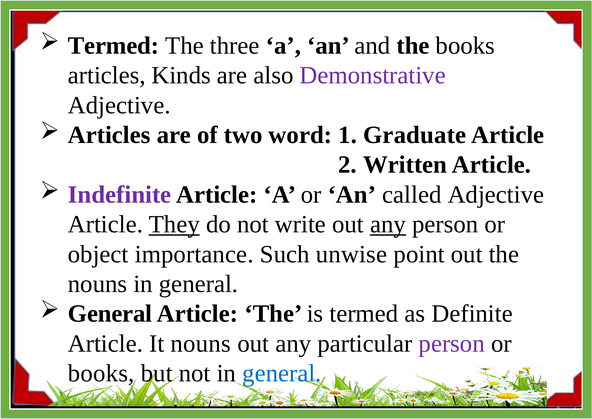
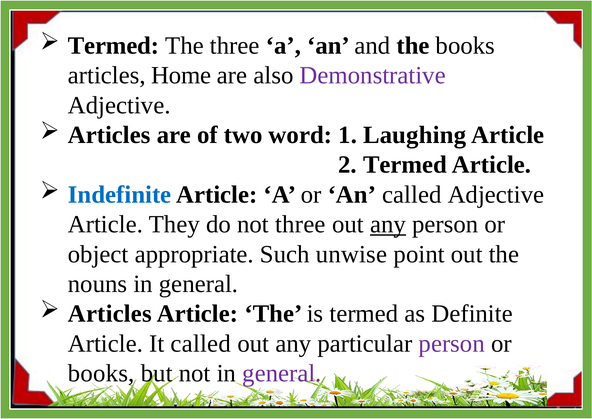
Kinds: Kinds -> Home (181, 75)
Graduate: Graduate -> Laughing (415, 135)
2 Written: Written -> Termed (405, 165)
Indefinite colour: purple -> blue (120, 194)
They underline: present -> none (174, 224)
not write: write -> three (300, 224)
importance: importance -> appropriate (194, 254)
General: General -> Articles (110, 314)
It nouns: nouns -> called (201, 343)
general colour: blue -> purple (282, 373)
